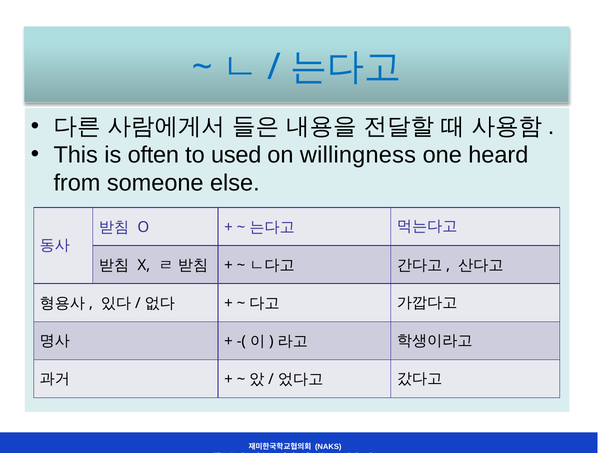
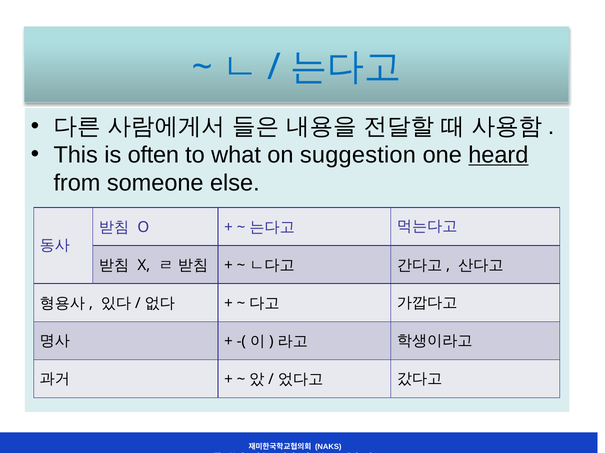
used: used -> what (236, 155)
willingness: willingness -> suggestion (358, 155)
heard underline: none -> present (498, 155)
